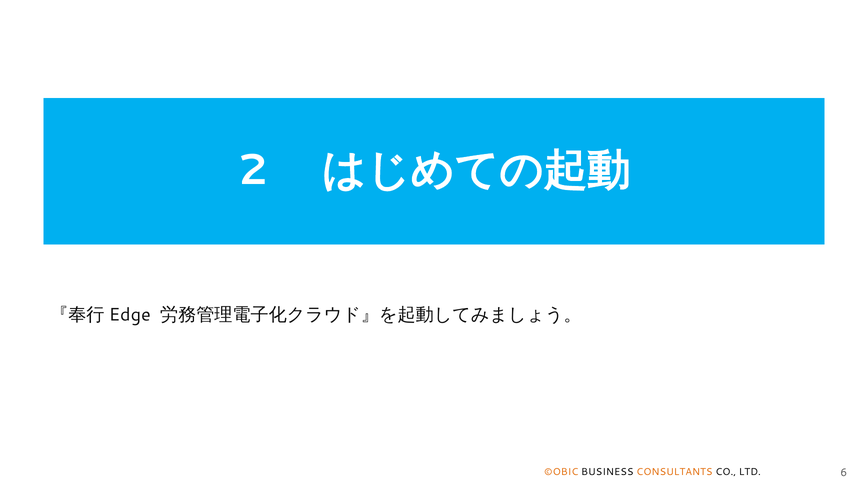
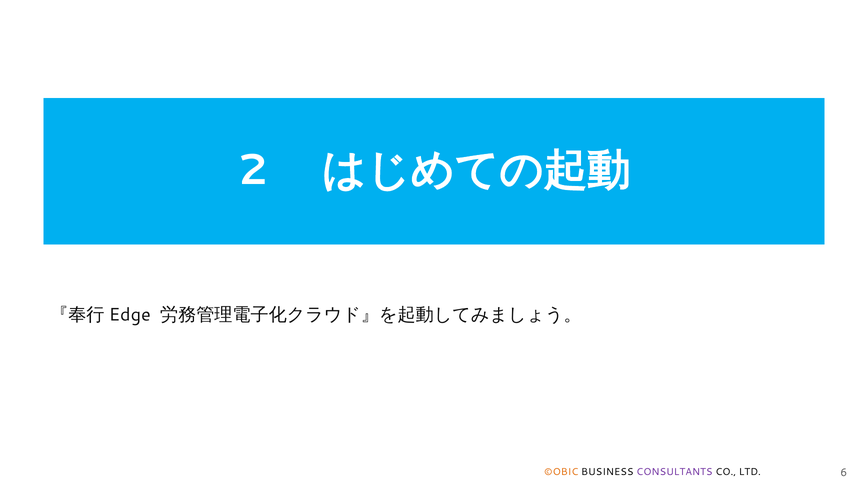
CONSULTANTS colour: orange -> purple (674, 472)
